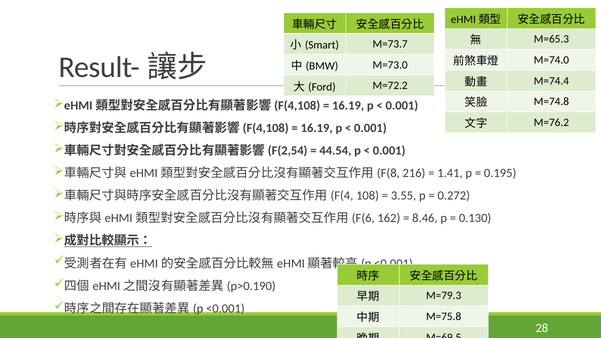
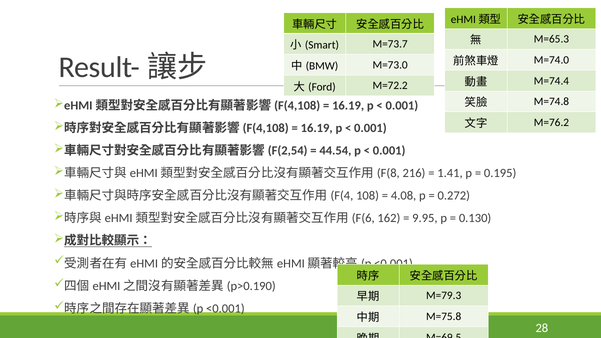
3.55: 3.55 -> 4.08 (404, 196)
8.46: 8.46 -> 9.95 (425, 218)
